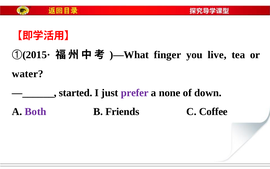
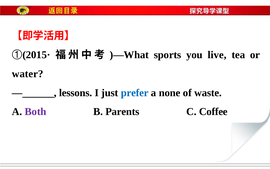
finger: finger -> sports (168, 55)
started: started -> lessons (76, 93)
prefer colour: purple -> blue (135, 93)
down: down -> waste (208, 93)
Friends: Friends -> Parents (122, 111)
